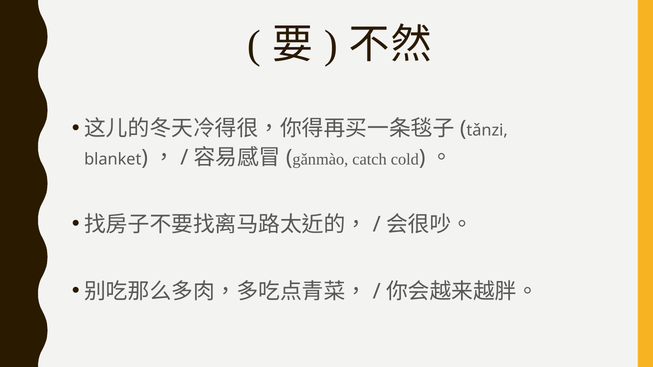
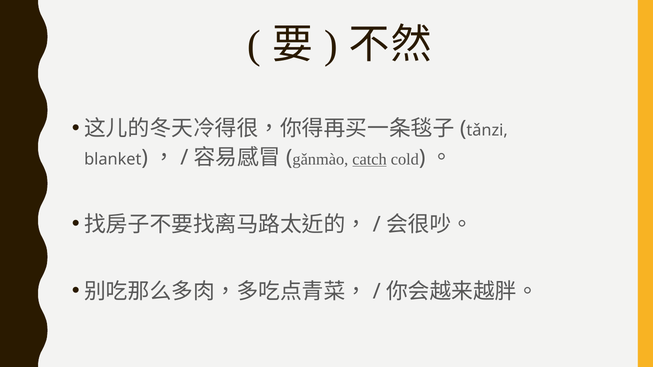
catch underline: none -> present (370, 159)
